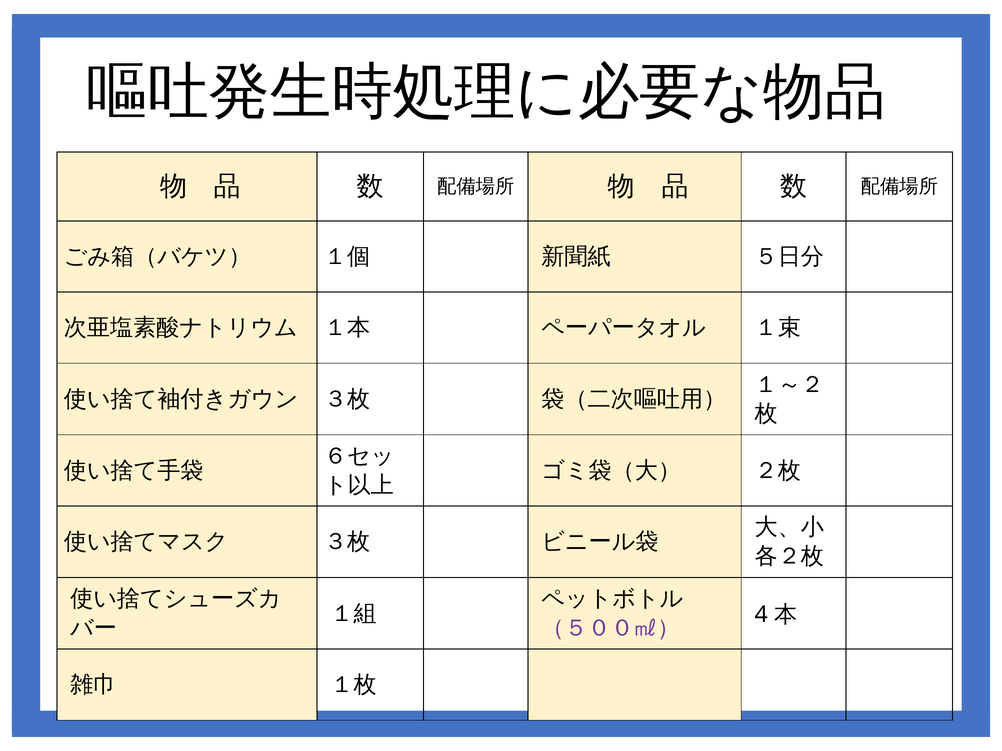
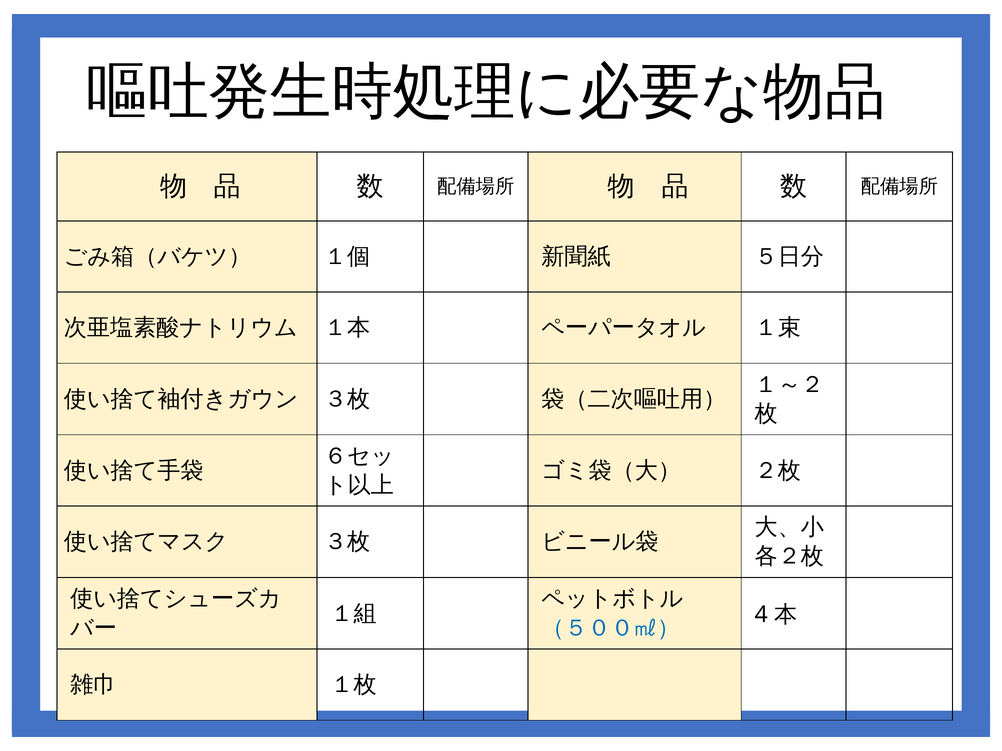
（５００㎖） colour: purple -> blue (611, 628)
